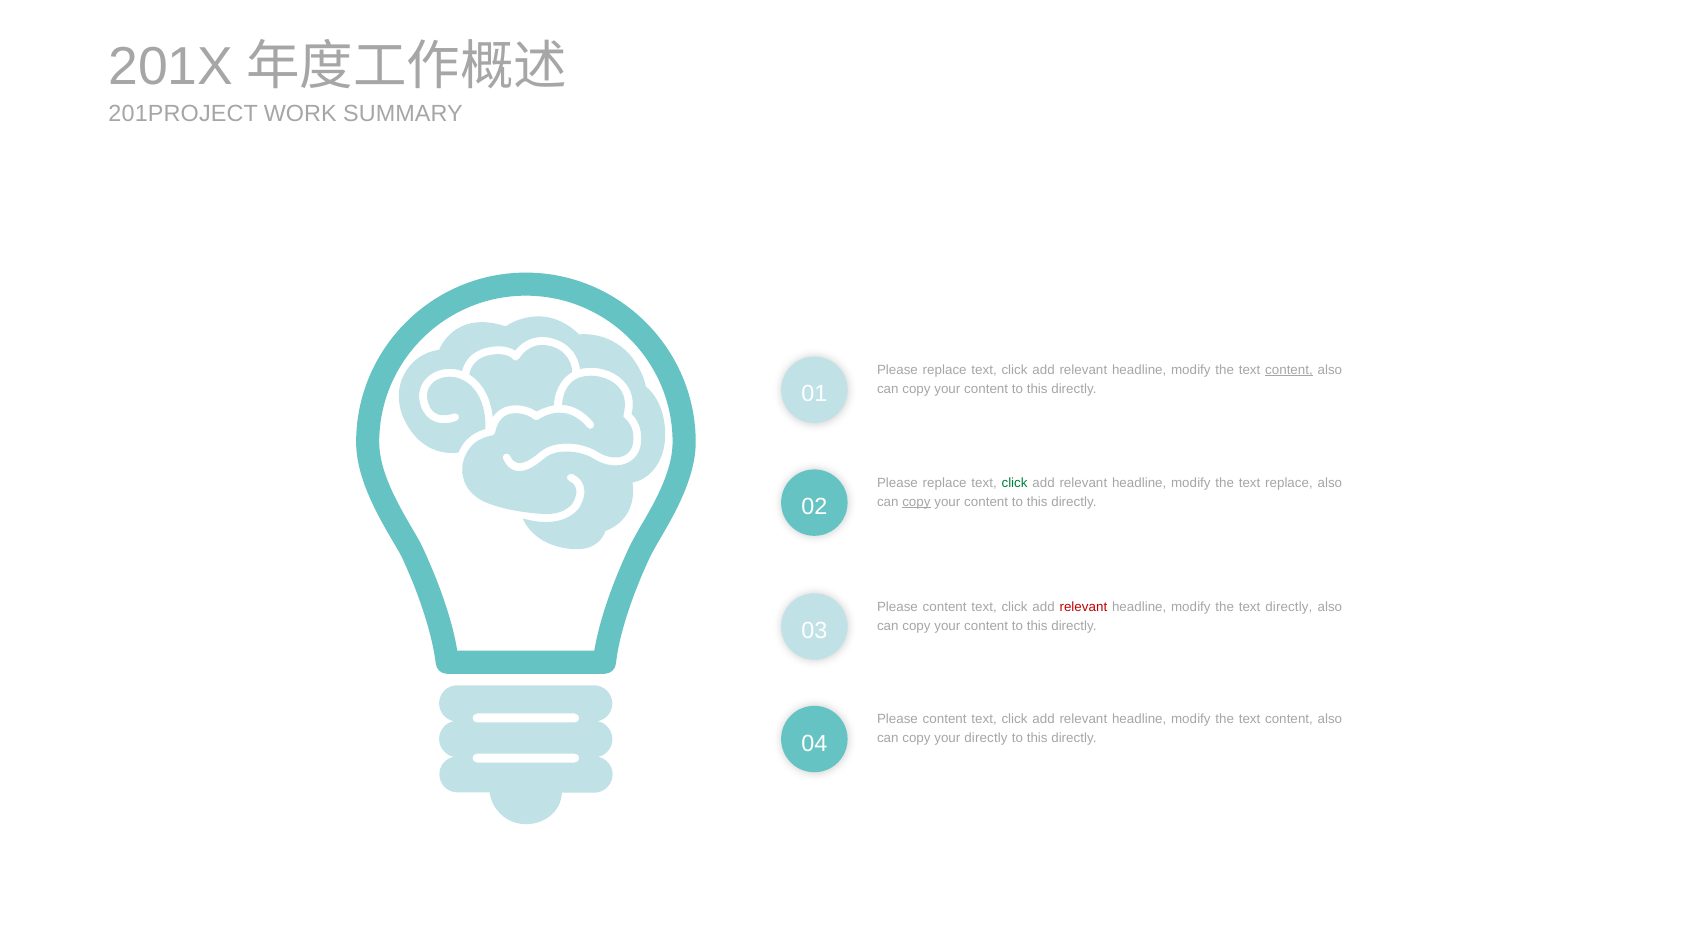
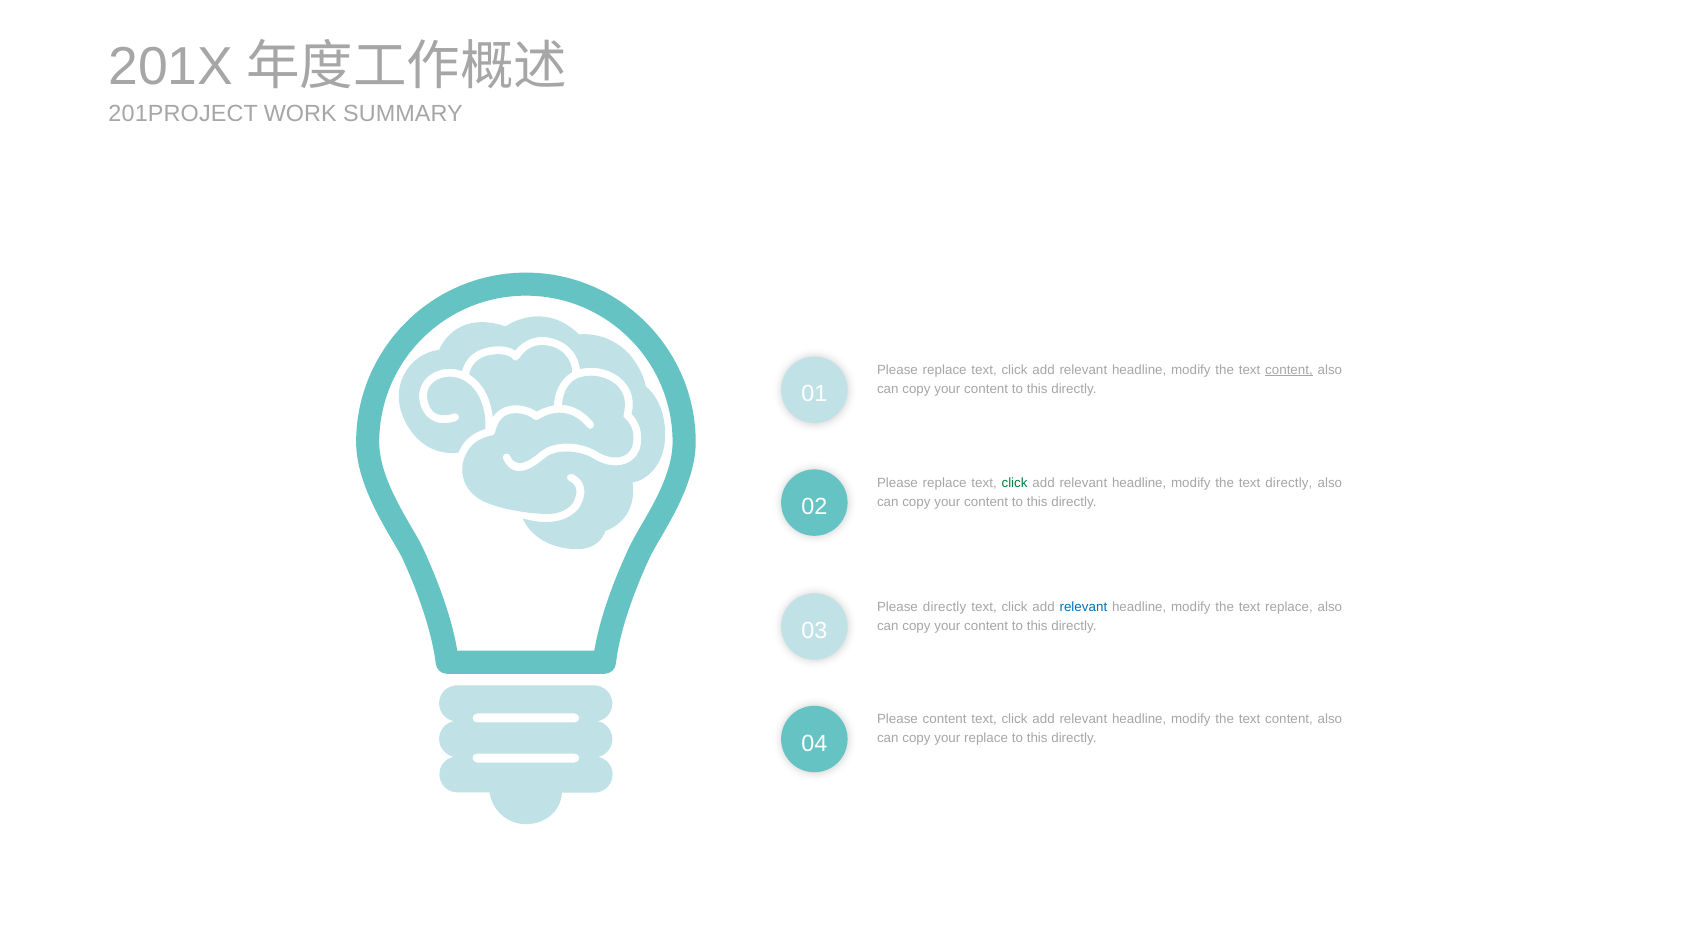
text replace: replace -> directly (1289, 483)
copy underline: present -> none (916, 502)
content: content -> directly (945, 607)
relevant colour: red -> blue (1083, 607)
text directly: directly -> replace (1289, 607)
your directly: directly -> replace (986, 739)
